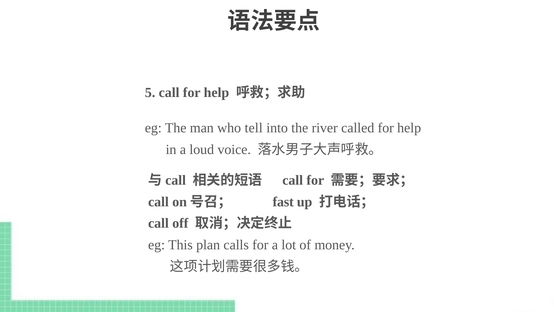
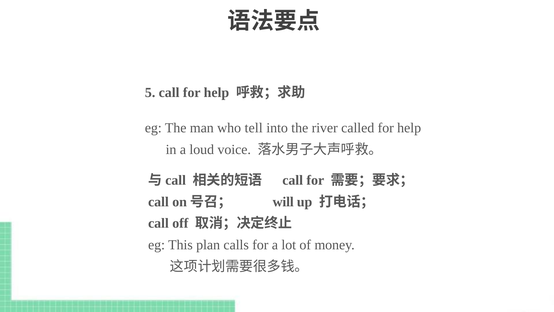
fast: fast -> will (283, 202)
